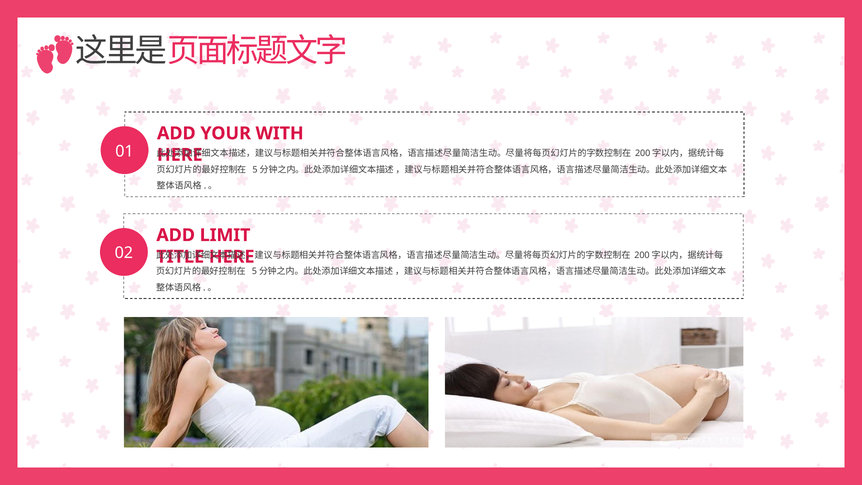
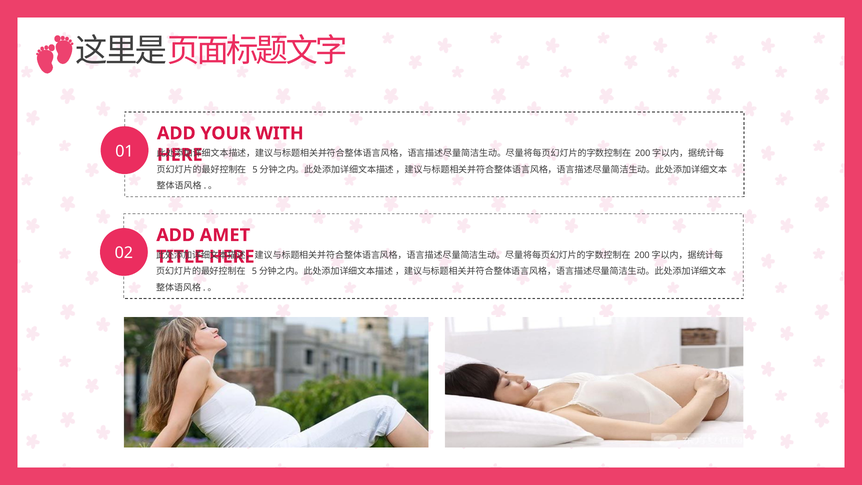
LIMIT: LIMIT -> AMET (225, 235)
